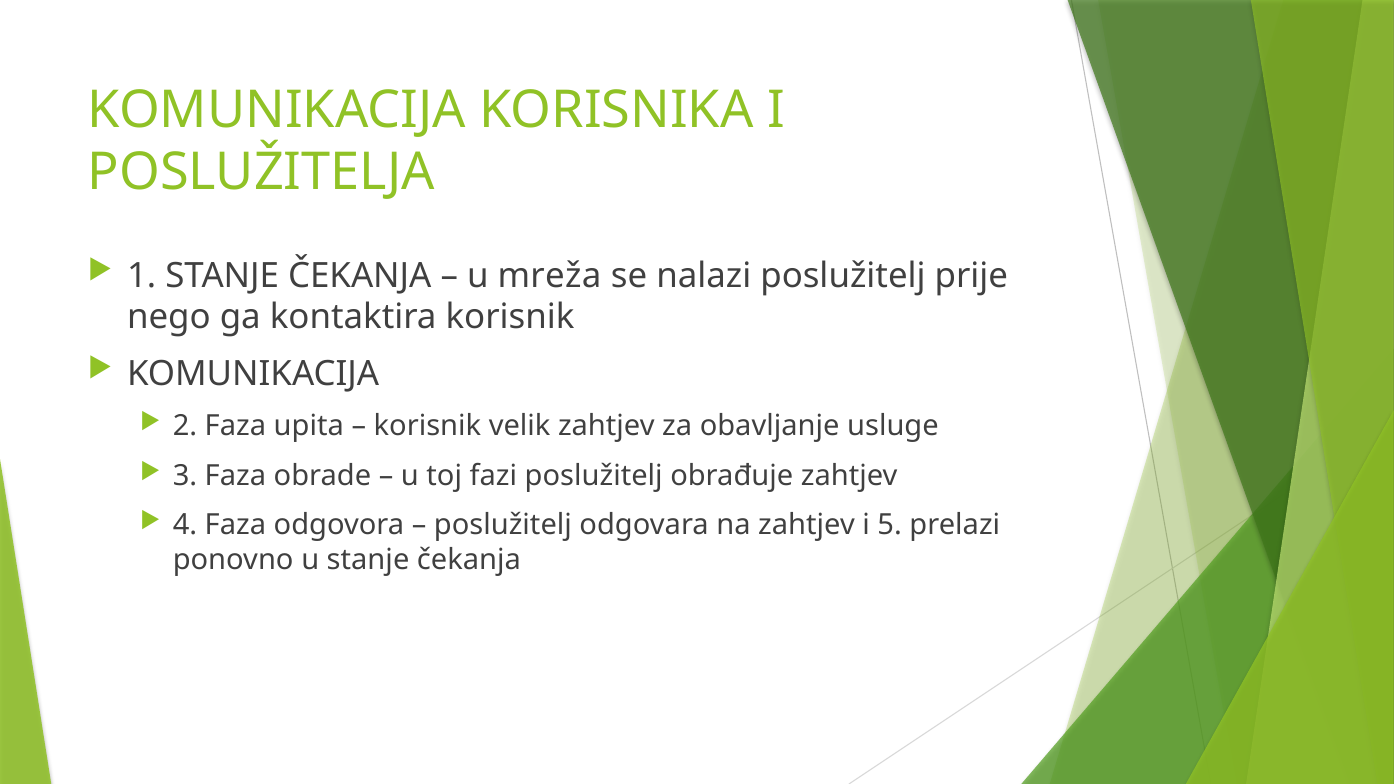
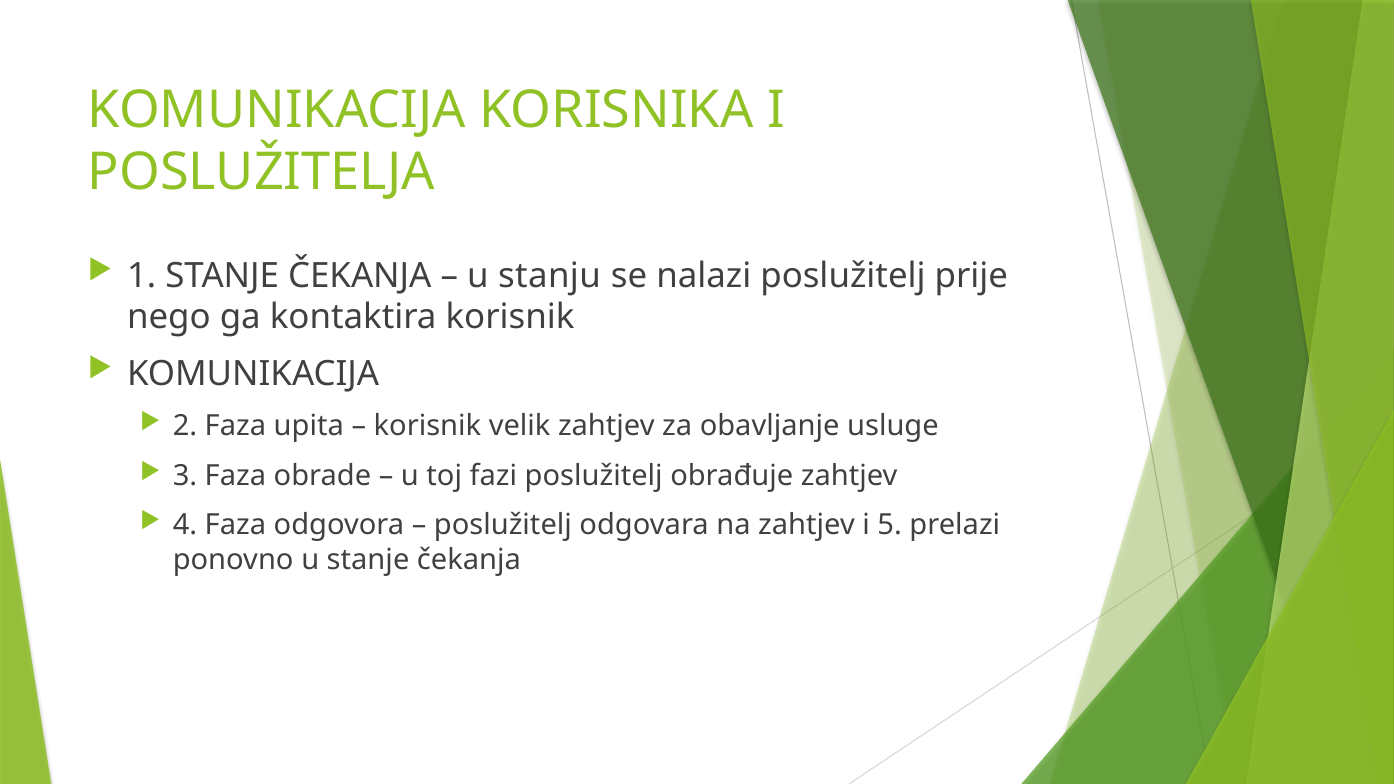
mreža: mreža -> stanju (549, 276)
